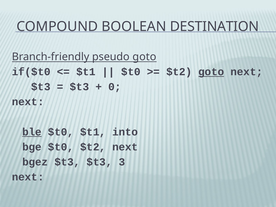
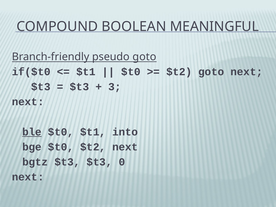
DESTINATION: DESTINATION -> MEANINGFUL (214, 27)
goto underline: present -> none (211, 72)
0: 0 -> 3 (115, 87)
bgez: bgez -> bgtz (35, 162)
3: 3 -> 0 (122, 162)
